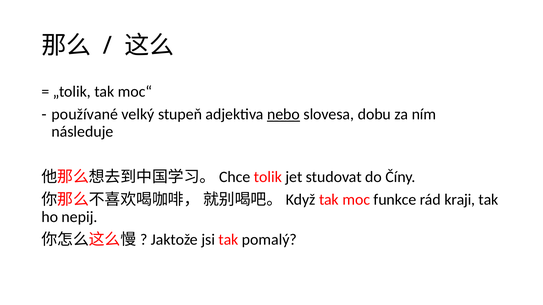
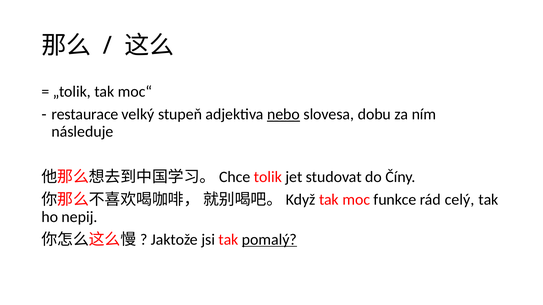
používané: používané -> restaurace (85, 115)
kraji: kraji -> celý (460, 200)
pomalý underline: none -> present (269, 240)
